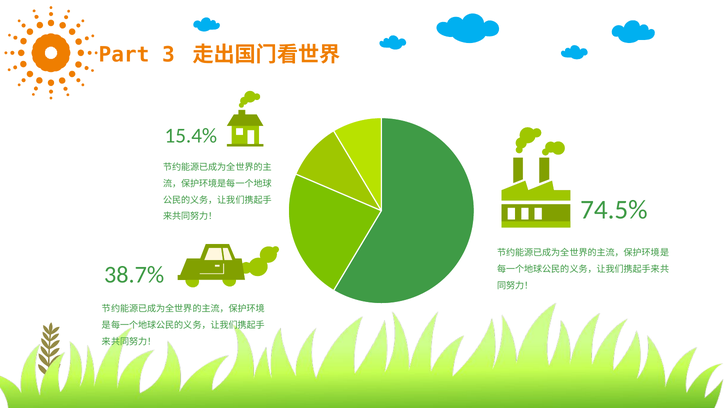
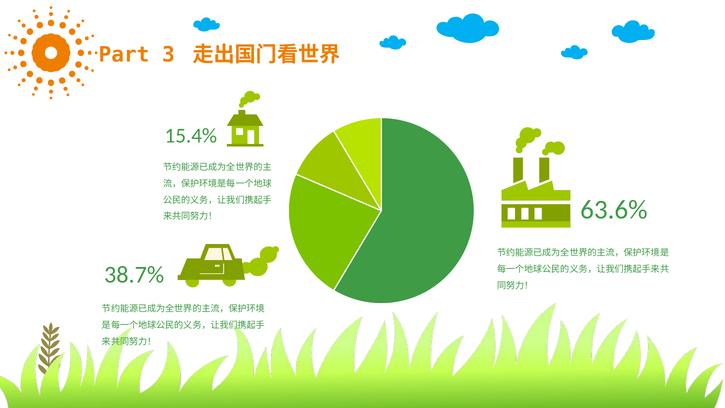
74.5%: 74.5% -> 63.6% (614, 210)
